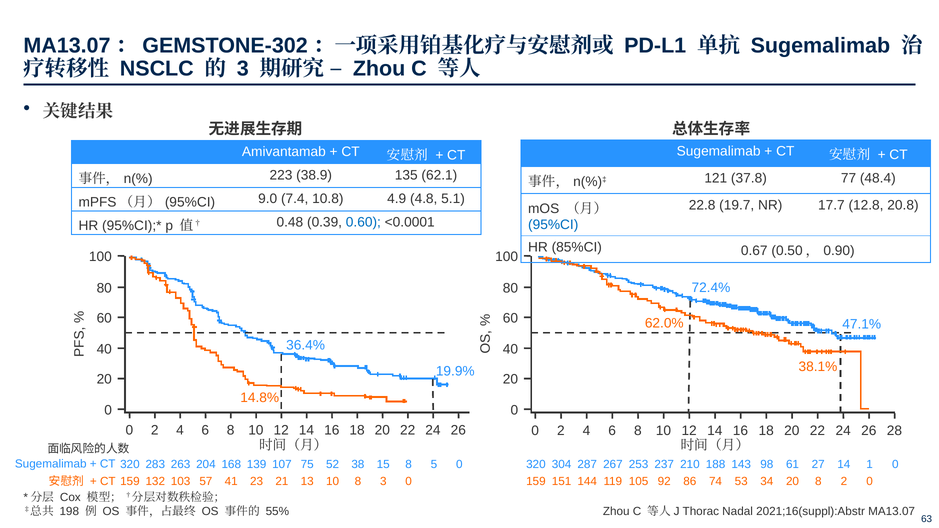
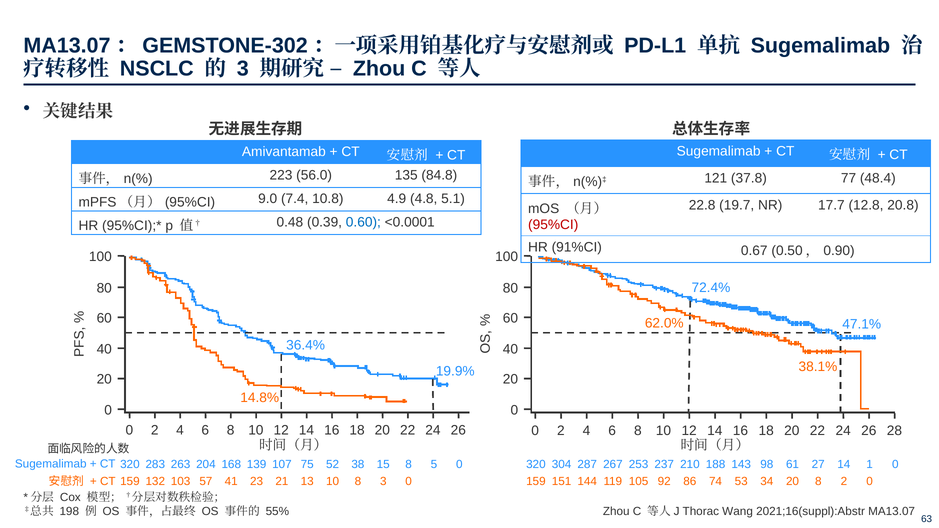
38.9: 38.9 -> 56.0 (314, 176)
62.1: 62.1 -> 84.8 (439, 176)
95%CI colour: blue -> red (553, 225)
85%CI: 85%CI -> 91%CI (577, 247)
Nadal: Nadal -> Wang (738, 511)
